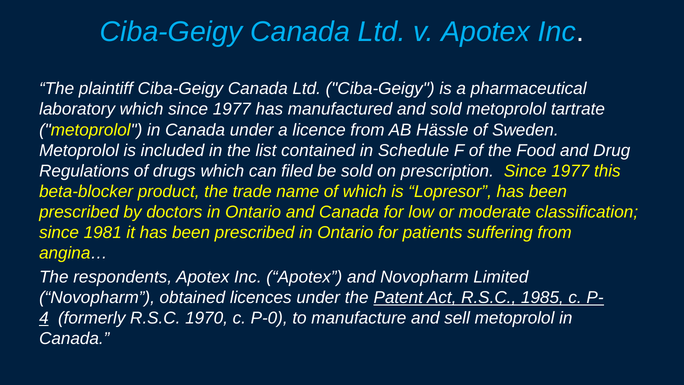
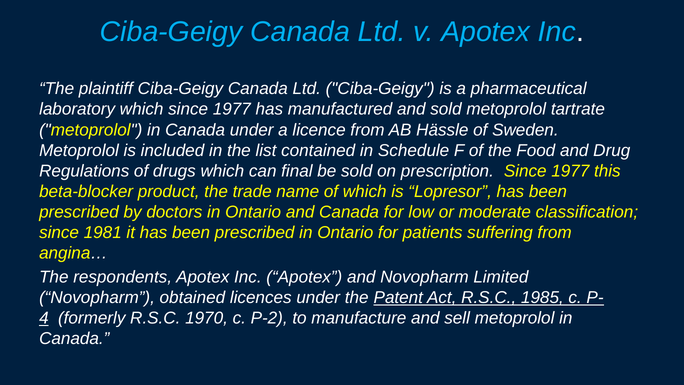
filed: filed -> final (297, 171)
P-0: P-0 -> P-2 (269, 318)
